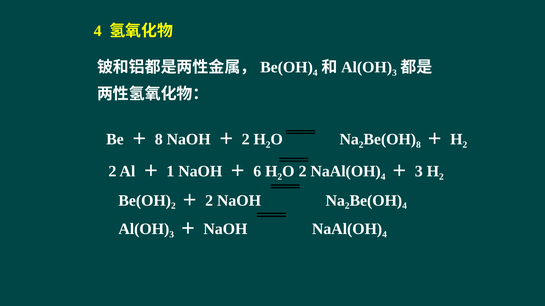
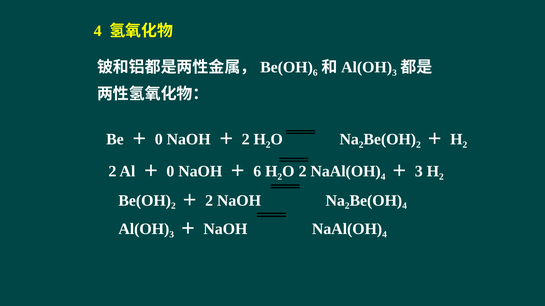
4: 4 -> 6 (315, 73)
8: 8 -> 0 (159, 140)
8: 8 -> 2 (418, 145)
1: 1 -> 0 (170, 172)
